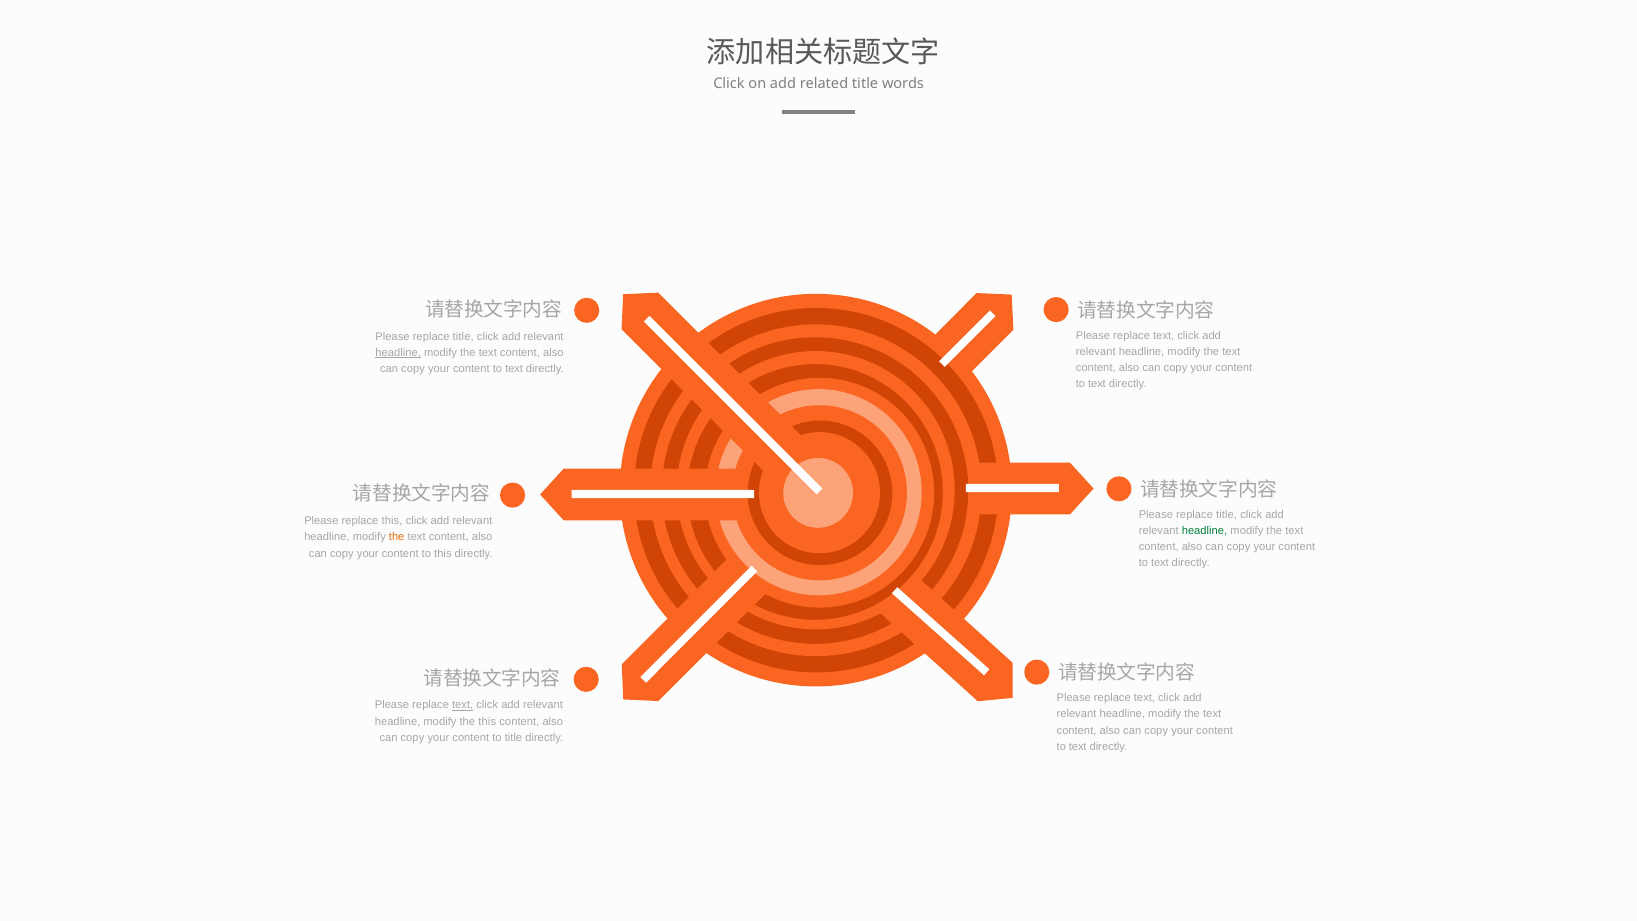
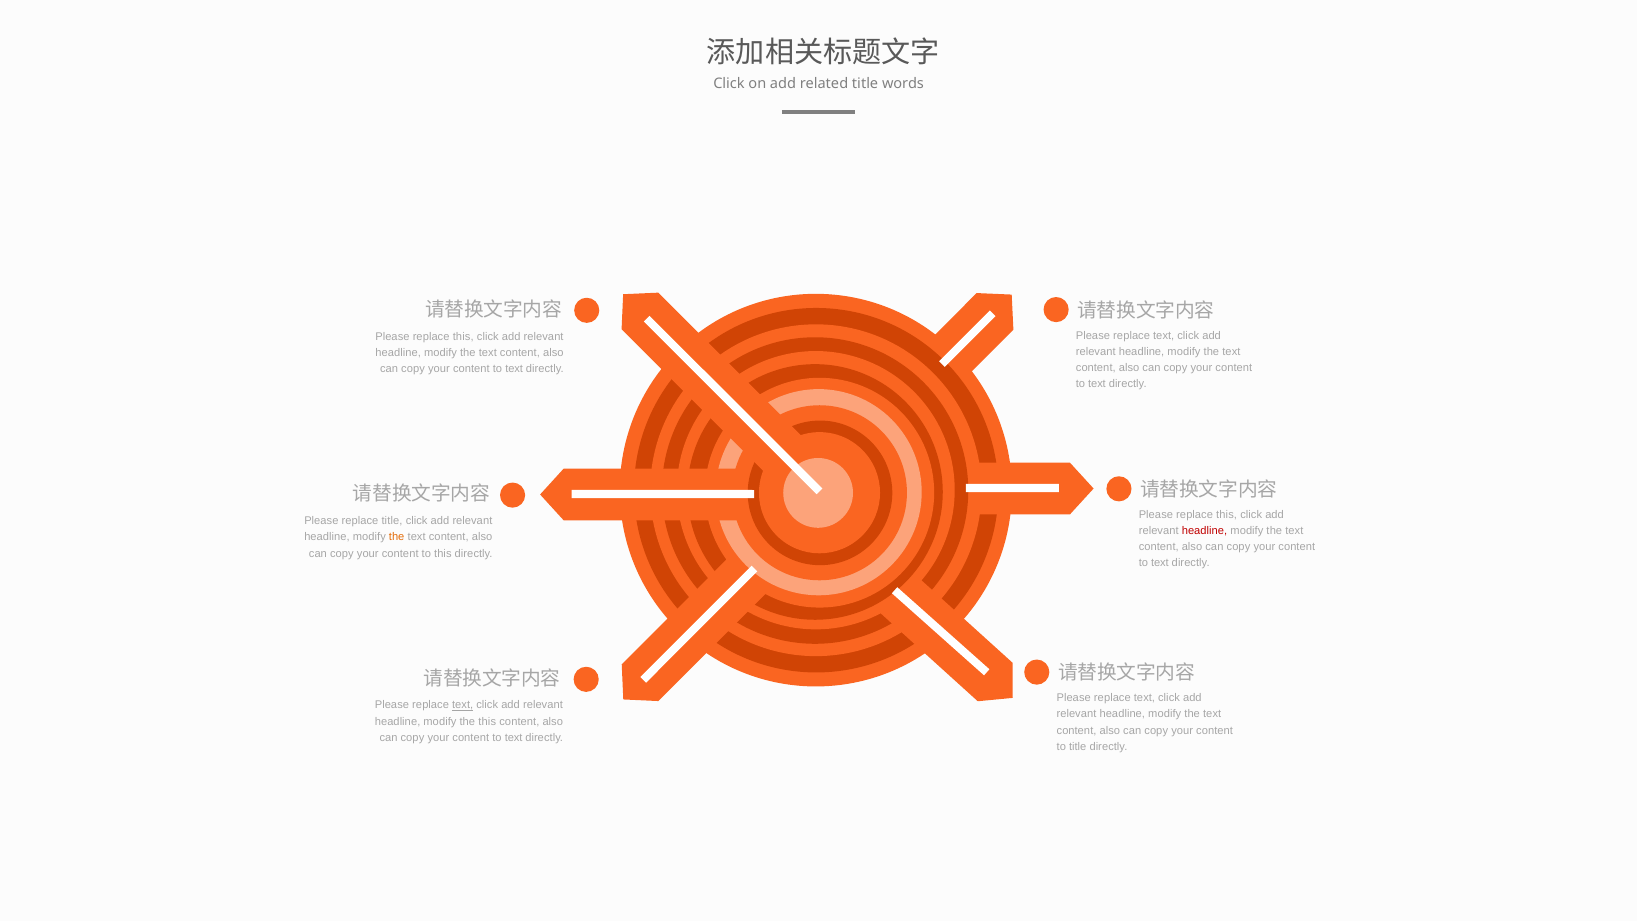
title: title -> this (463, 336)
headline underline: present -> none (398, 352)
title: title -> this (1227, 515)
replace this: this -> title (392, 521)
headline colour: green -> red (1205, 531)
title: title -> text (514, 737)
text: text -> title (1078, 746)
